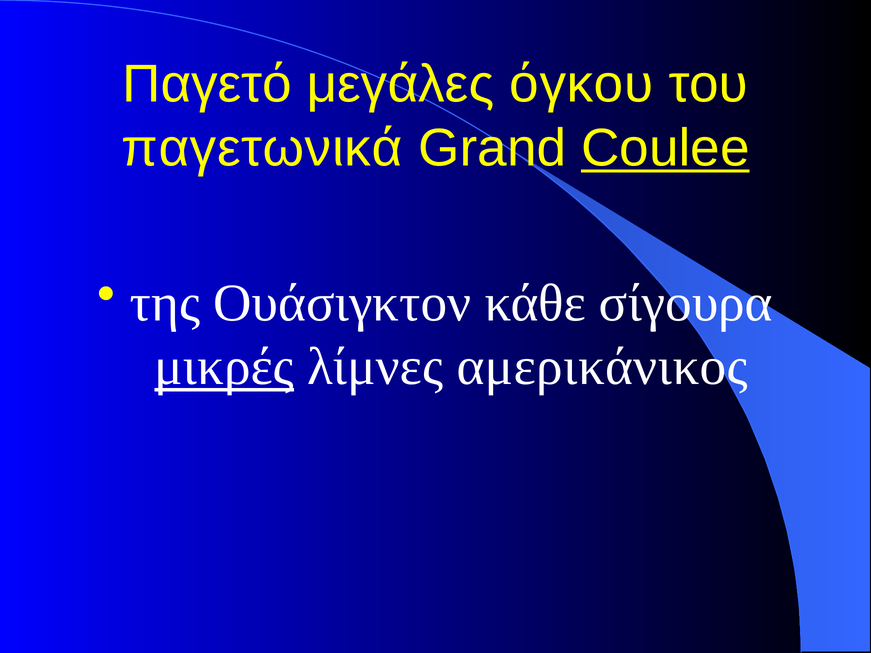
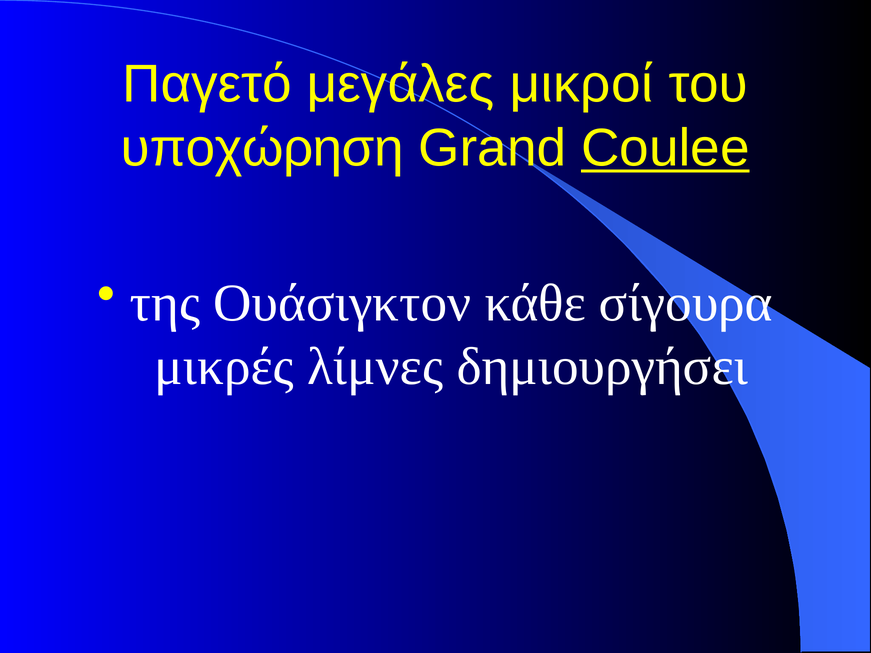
όγκου: όγκου -> μικροί (581, 84)
παγετωνικά: παγετωνικά -> υποχώρηση (262, 148)
μικρές underline: present -> none (224, 367)
αμερικάνικος: αμερικάνικος -> δημιουργήσει (602, 367)
